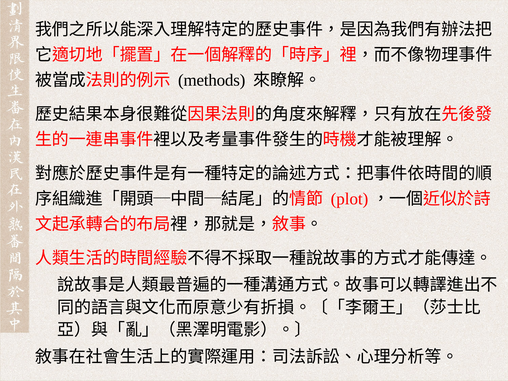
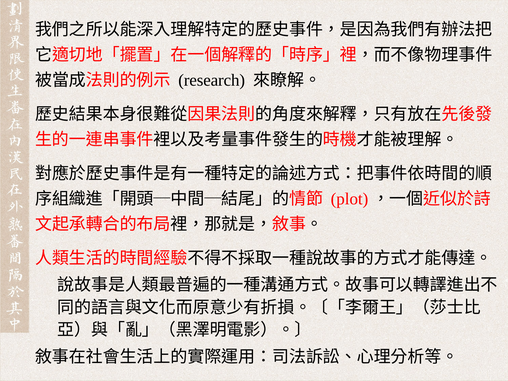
methods: methods -> research (212, 80)
